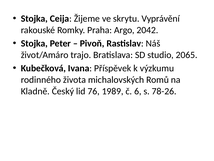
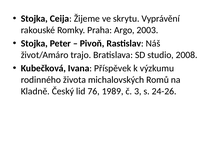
2042: 2042 -> 2003 (147, 30)
2065: 2065 -> 2008 (187, 55)
6: 6 -> 3 (138, 91)
78-26: 78-26 -> 24-26 (164, 91)
